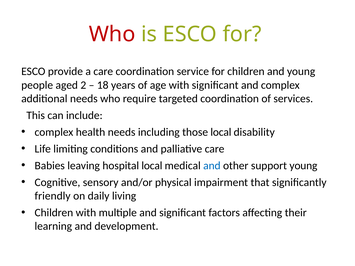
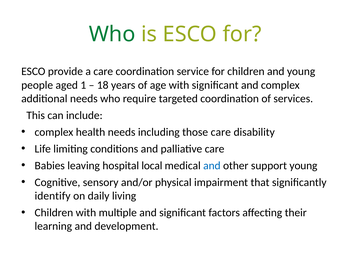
Who colour: red -> green (112, 34)
2: 2 -> 1 (83, 85)
those local: local -> care (221, 132)
friendly: friendly -> identify (53, 196)
